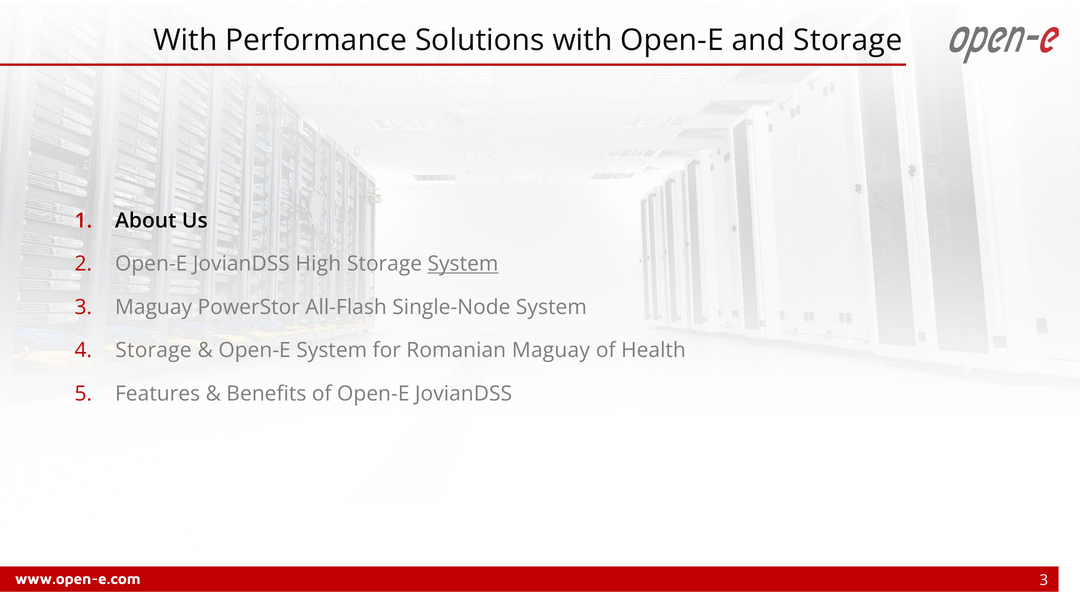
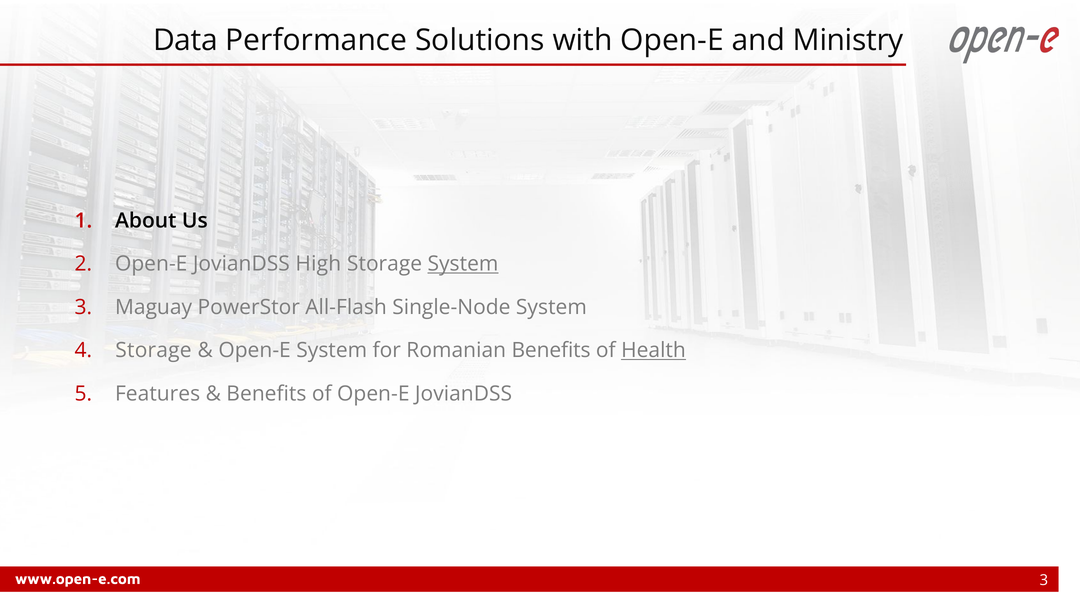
With: With -> Data (185, 40)
and Storage: Storage -> Ministry (848, 40)
Romanian Maguay: Maguay -> Benefits (551, 350)
Health underline: none -> present (654, 350)
